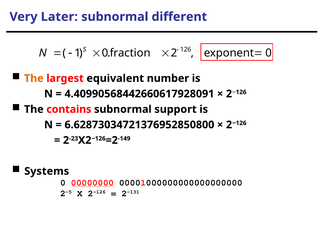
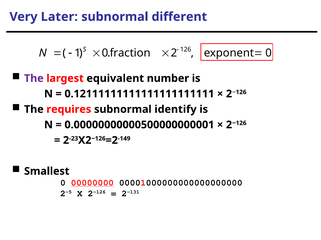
The colour: orange -> purple (34, 79)
4.40990568442660617928091: 4.40990568442660617928091 -> 0.12111111111111111111111 (139, 94)
contains: contains -> requires (69, 110)
support: support -> identify (175, 110)
6.62873034721376952850800: 6.62873034721376952850800 -> 0.00000000000500000000001 (139, 125)
Systems: Systems -> Smallest (47, 172)
